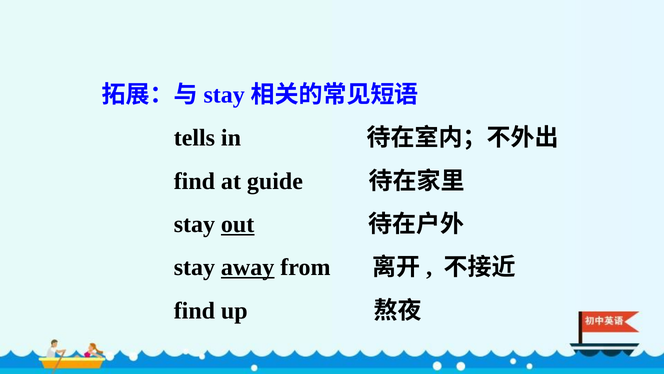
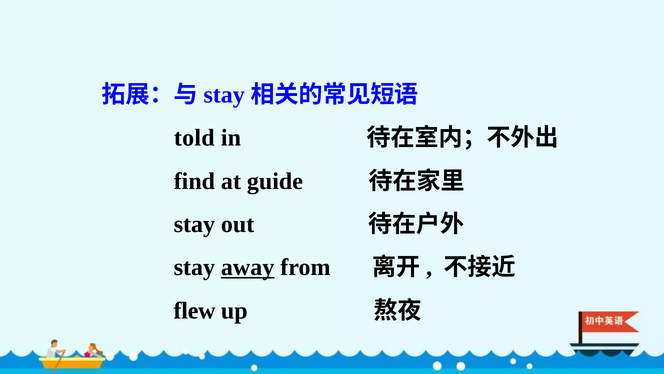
tells: tells -> told (194, 138)
out underline: present -> none (238, 224)
find: find -> flew (195, 310)
